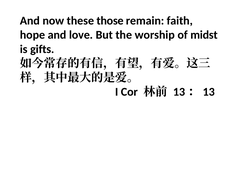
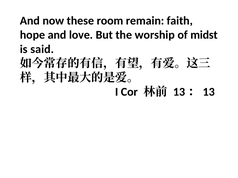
those: those -> room (110, 21)
gifts: gifts -> said (42, 49)
